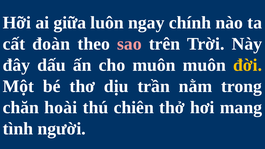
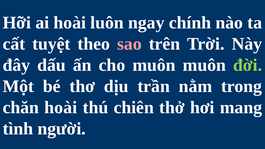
ai giữa: giữa -> hoài (70, 23)
đoàn: đoàn -> tuyệt (51, 44)
đời colour: yellow -> light green (248, 65)
